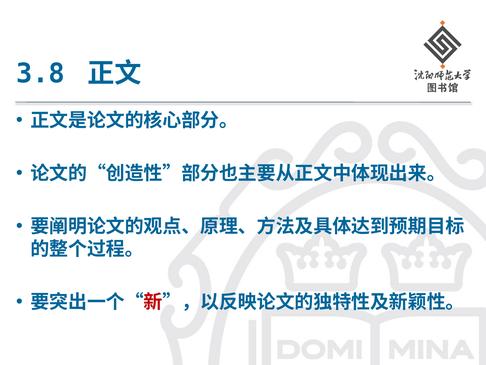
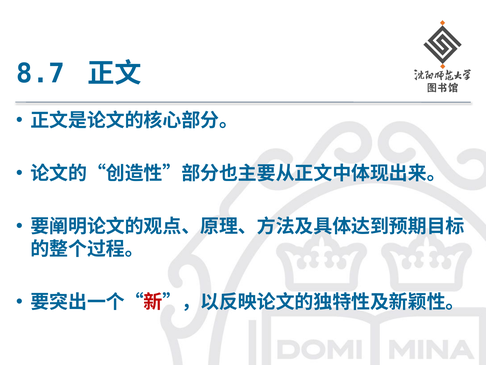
3.8: 3.8 -> 8.7 (41, 73)
